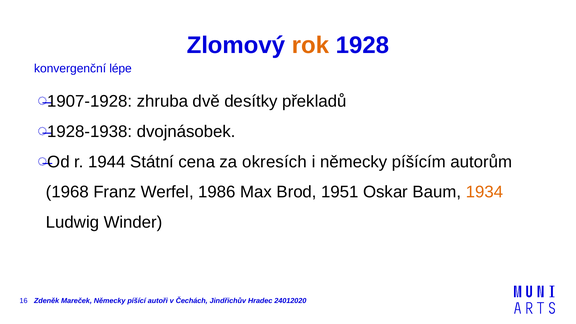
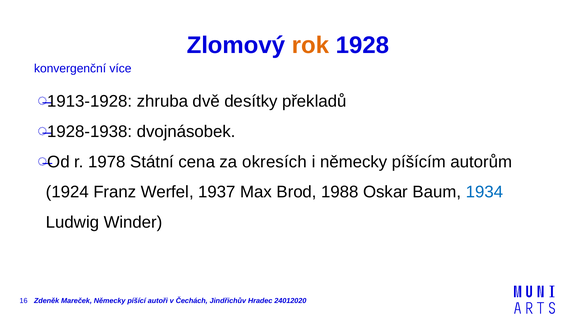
lépe: lépe -> více (120, 69)
1907-1928: 1907-1928 -> 1913-1928 (90, 101)
1944: 1944 -> 1978 (107, 162)
1968: 1968 -> 1924 (67, 192)
1986: 1986 -> 1937 (217, 192)
1951: 1951 -> 1988 (340, 192)
1934 colour: orange -> blue (484, 192)
